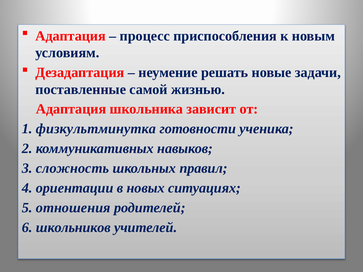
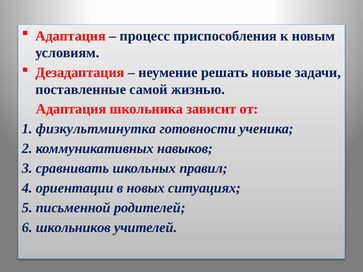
сложность: сложность -> сравнивать (72, 168)
отношения: отношения -> письменной (73, 208)
